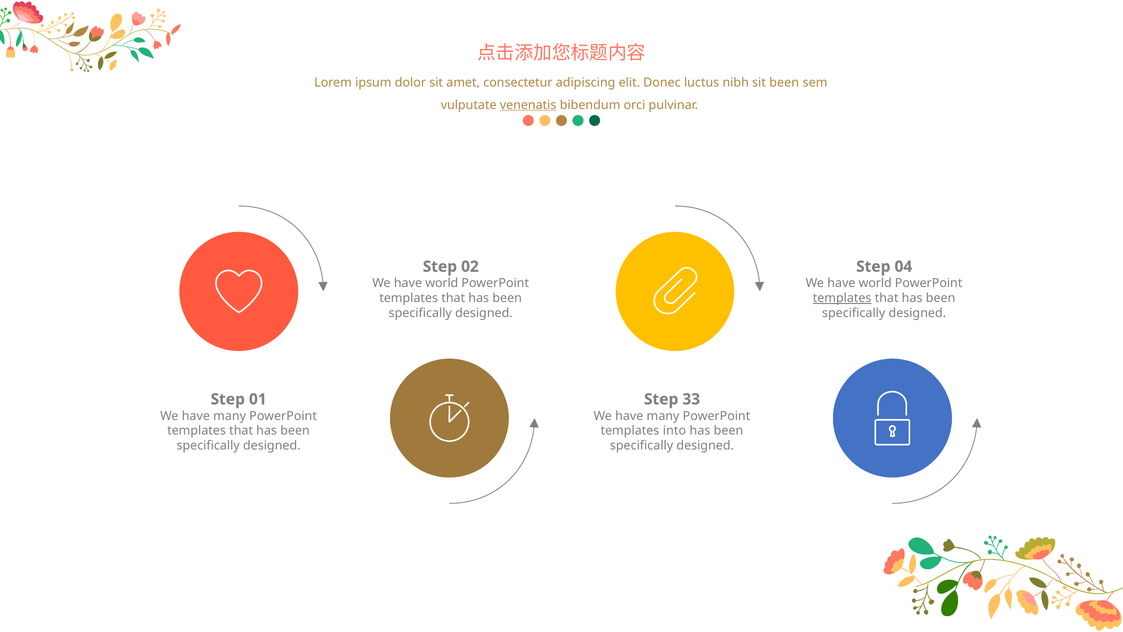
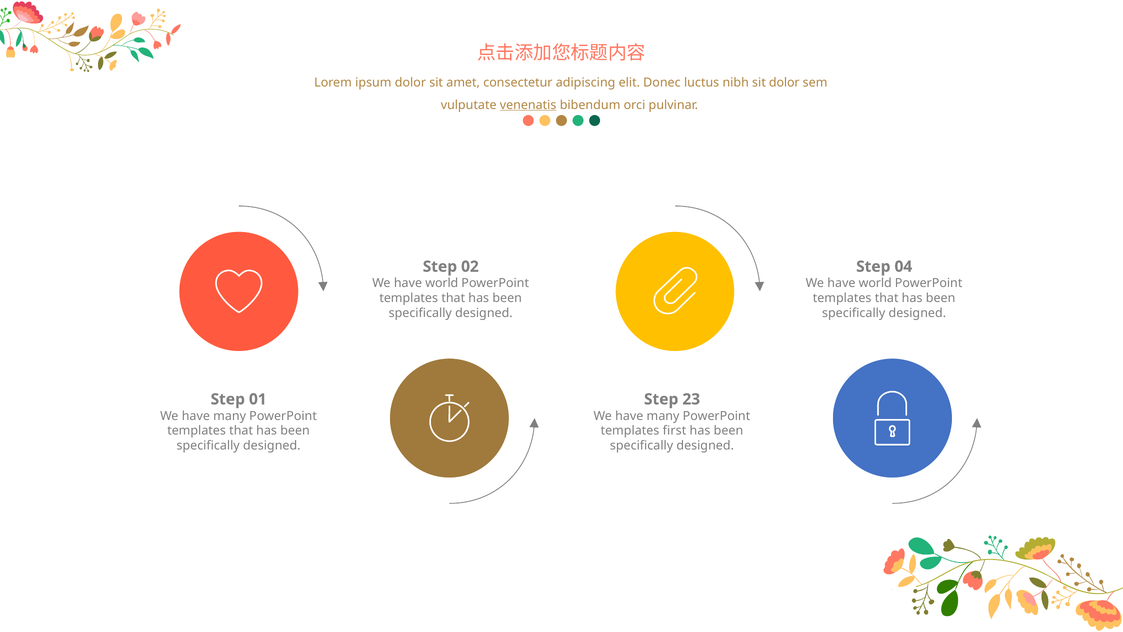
sit been: been -> dolor (784, 82)
templates underline: present -> none (842, 298)
33: 33 -> 23 (691, 399)
into: into -> first (674, 431)
